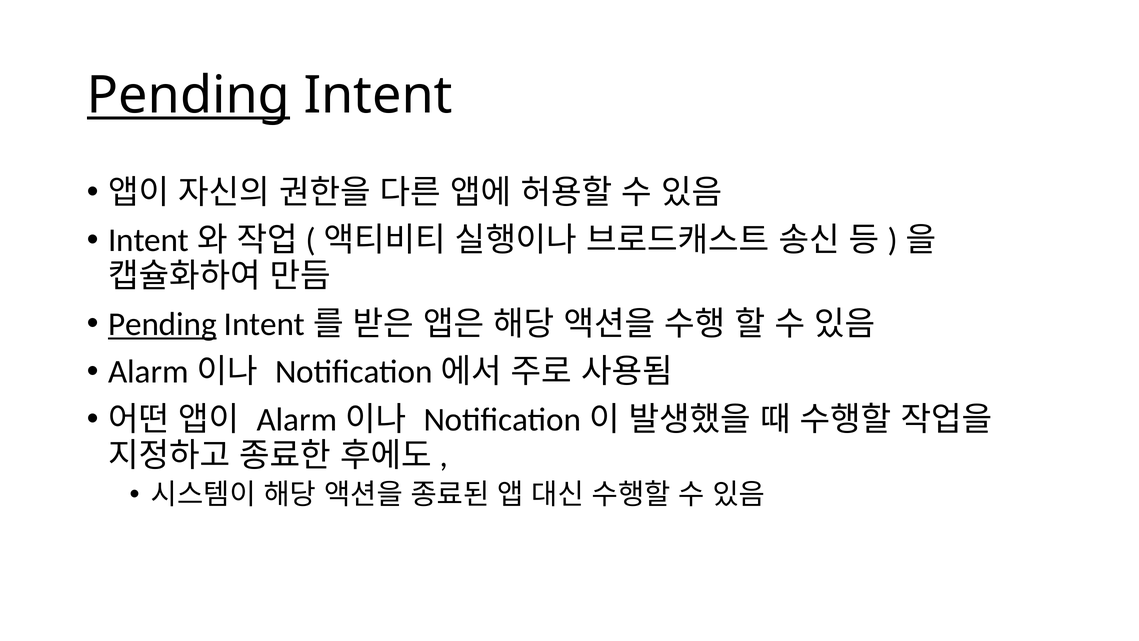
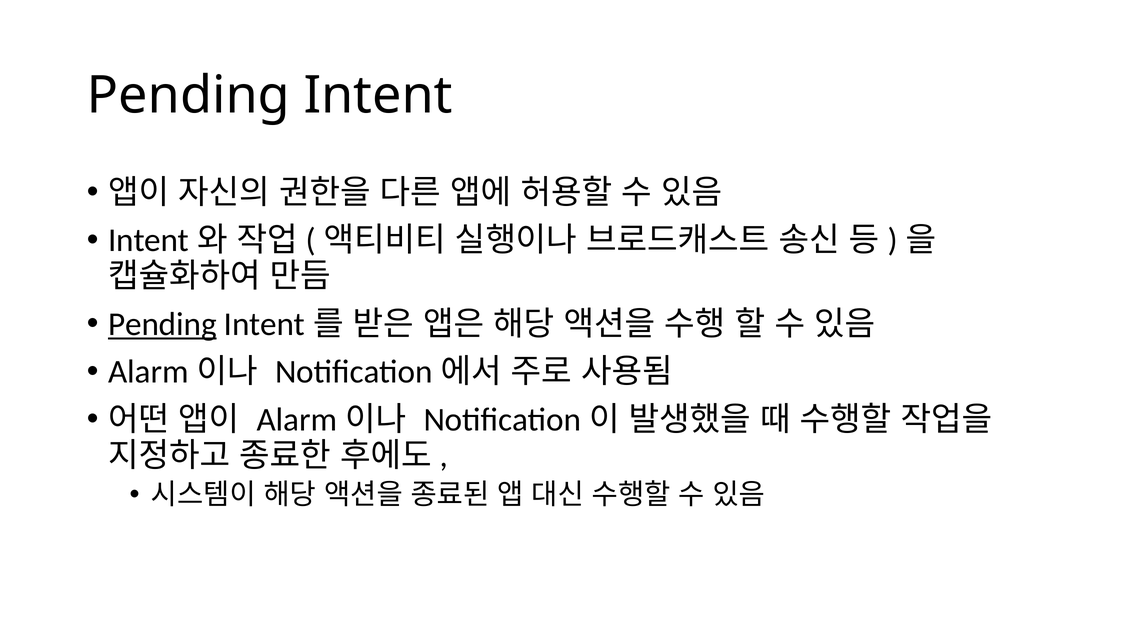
Pending underline: present -> none (188, 96)
